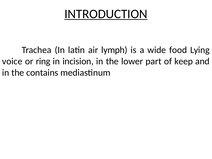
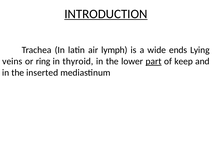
food: food -> ends (178, 50)
voice: voice -> veins (12, 61)
incision: incision -> thyroid (78, 61)
part underline: none -> present (154, 61)
contains: contains -> inserted (42, 73)
